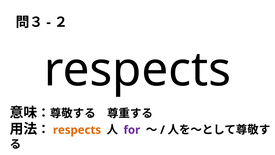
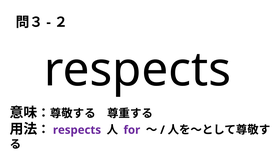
respects colour: orange -> purple (77, 130)
